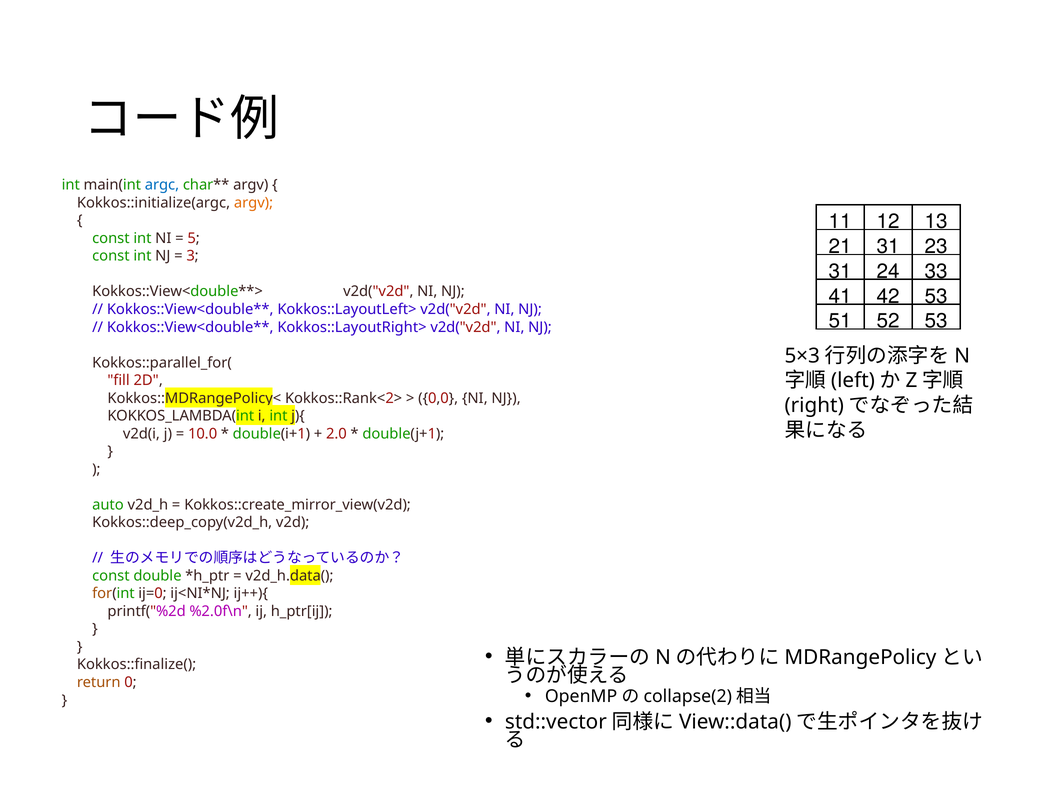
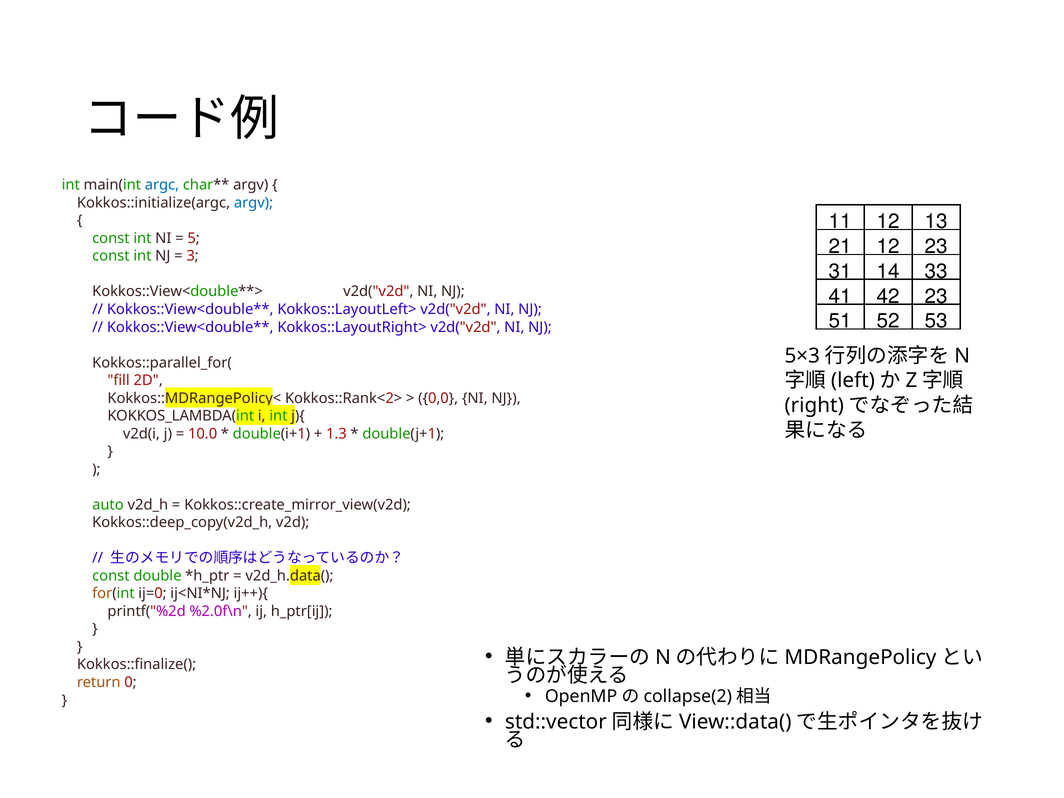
argv colour: orange -> blue (254, 203)
21 31: 31 -> 12 (888, 246)
24: 24 -> 14 (888, 271)
42 53: 53 -> 23 (936, 296)
2.0: 2.0 -> 1.3 (336, 434)
